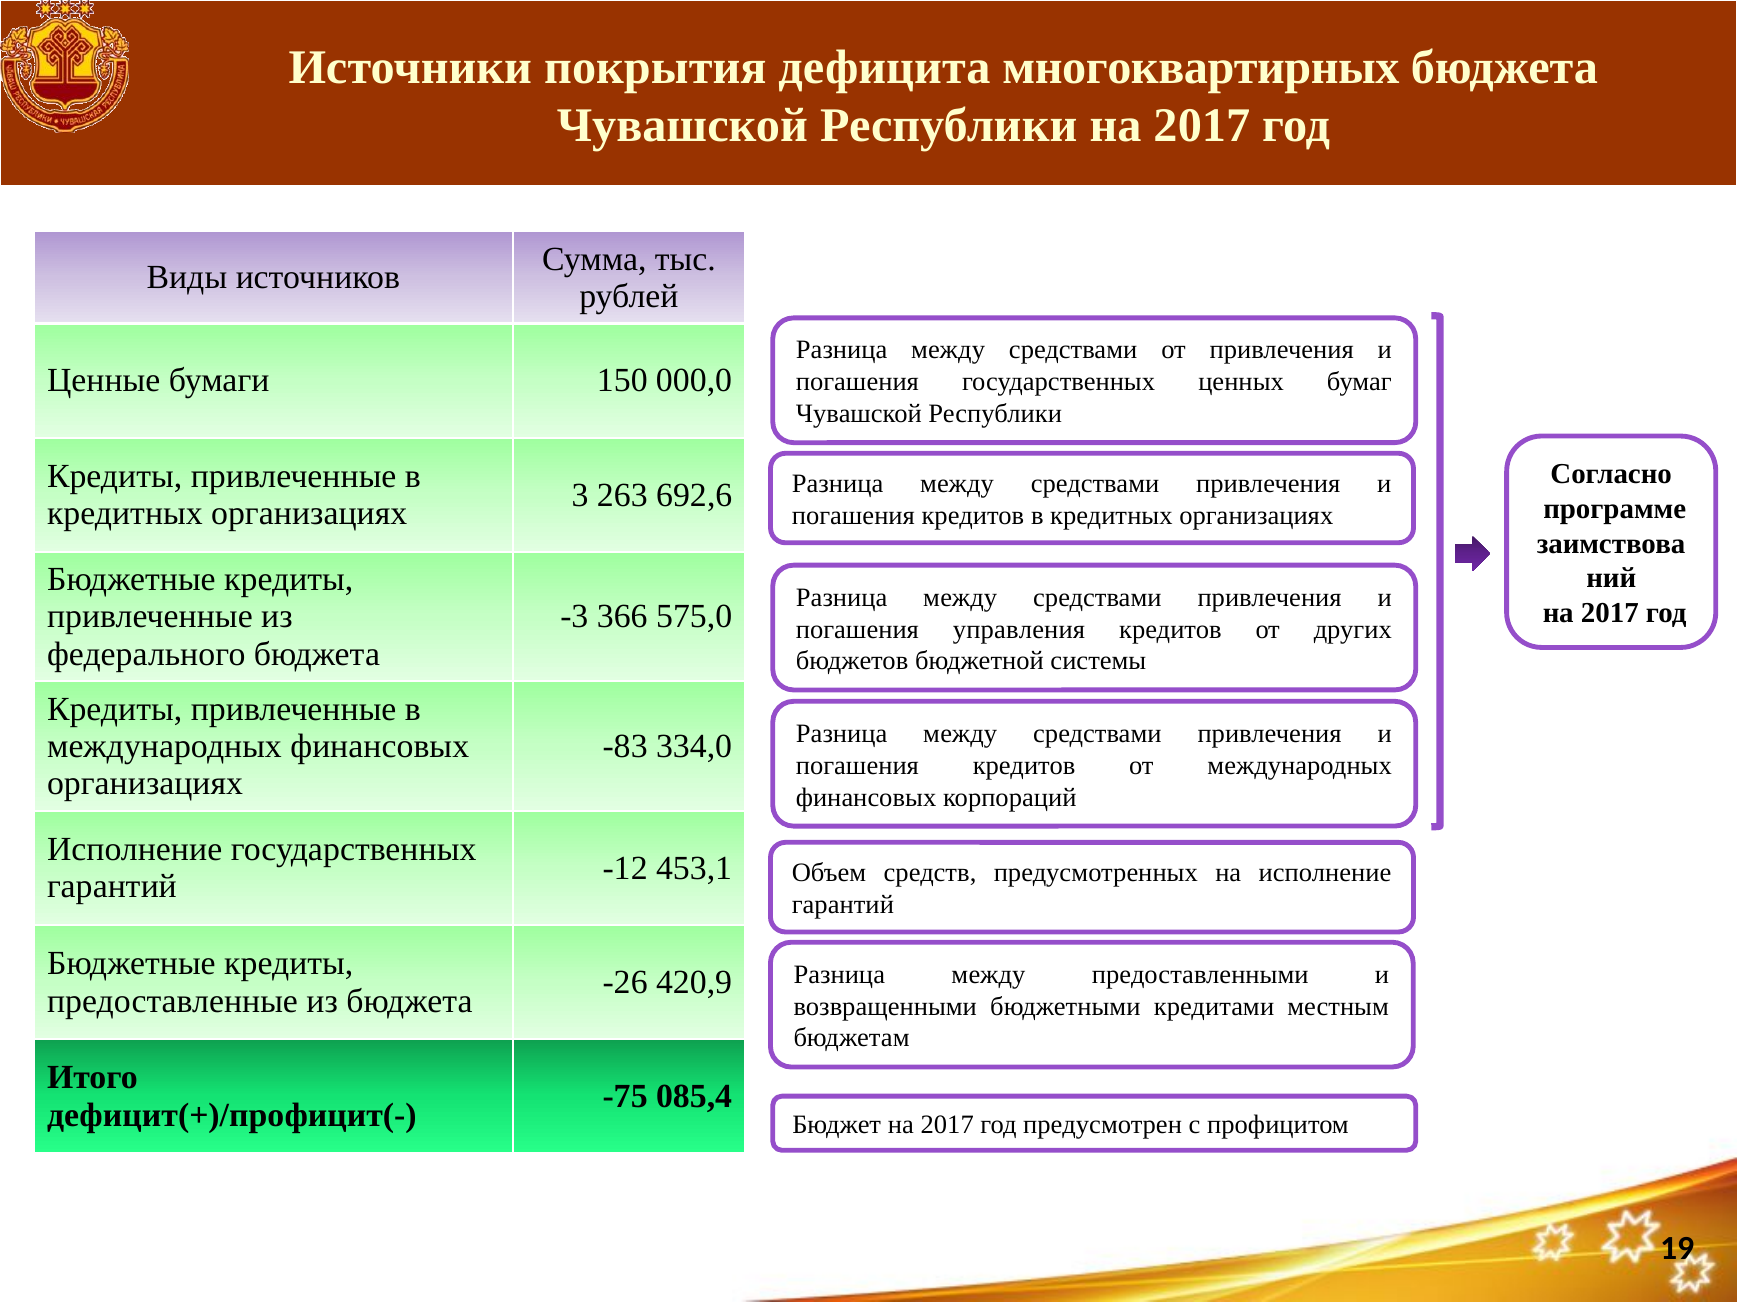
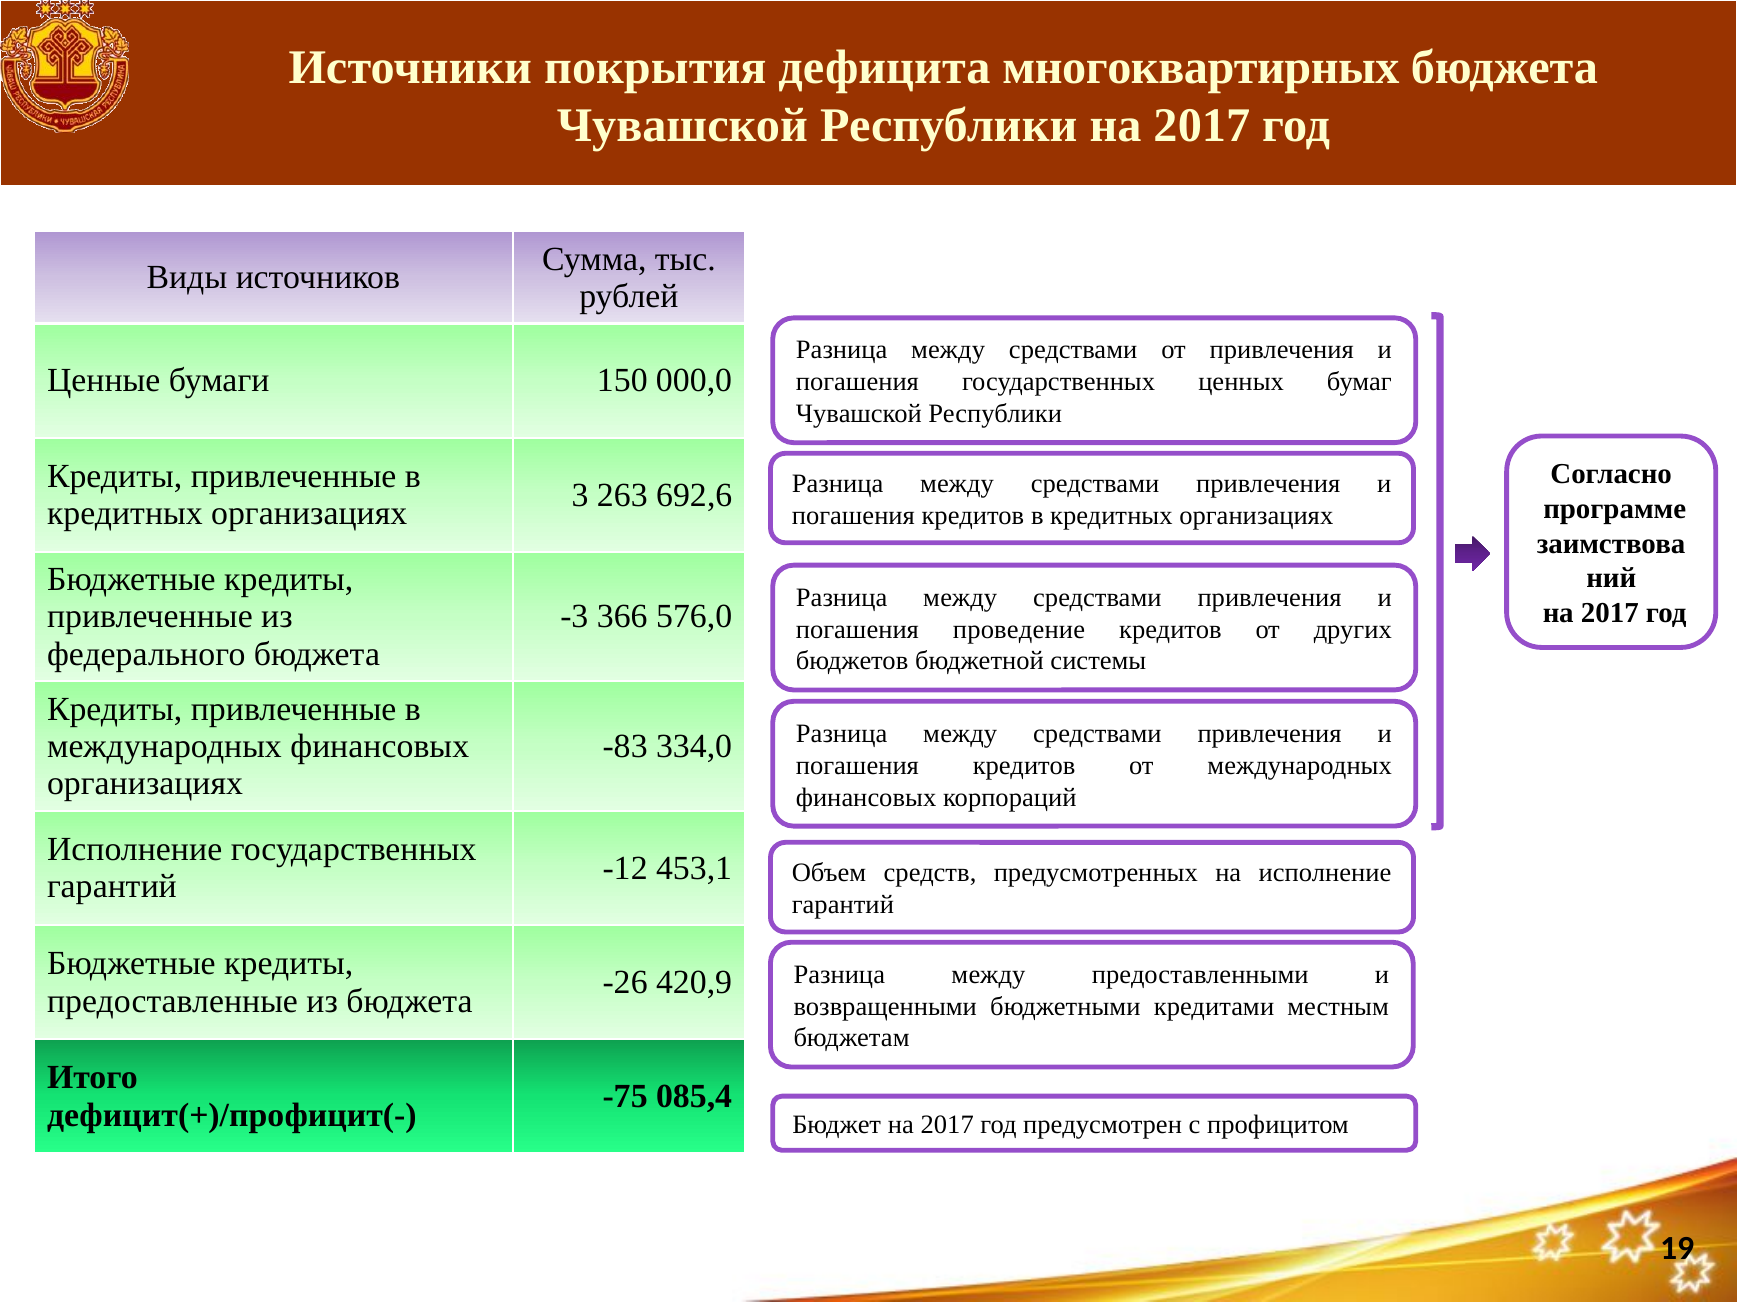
575,0: 575,0 -> 576,0 (694, 617)
управления: управления -> проведение (1019, 630)
